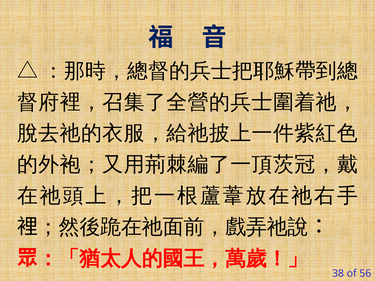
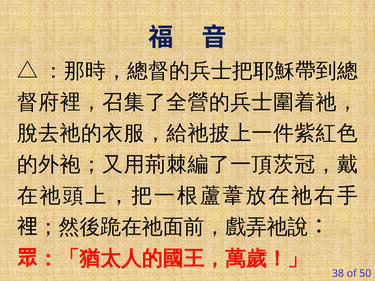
56: 56 -> 50 (365, 274)
